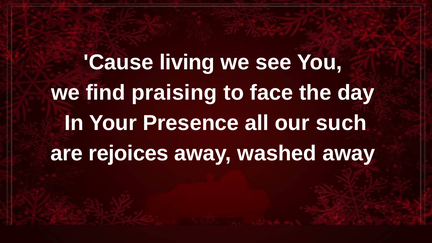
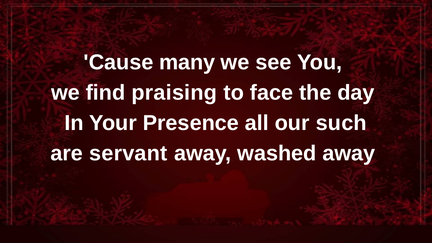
living: living -> many (187, 63)
rejoices: rejoices -> servant (128, 153)
